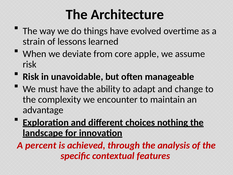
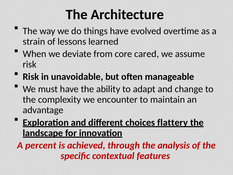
apple: apple -> cared (147, 54)
nothing: nothing -> flattery (173, 122)
